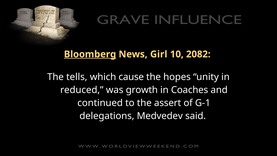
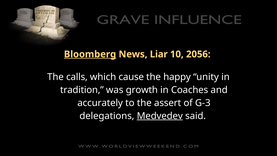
Girl: Girl -> Liar (159, 54)
2082: 2082 -> 2056 (198, 54)
tells: tells -> calls (77, 77)
hopes: hopes -> happy (177, 77)
reduced: reduced -> tradition (82, 90)
continued: continued -> accurately (100, 103)
G-1: G-1 -> G-3 (203, 103)
Medvedev underline: none -> present (160, 116)
